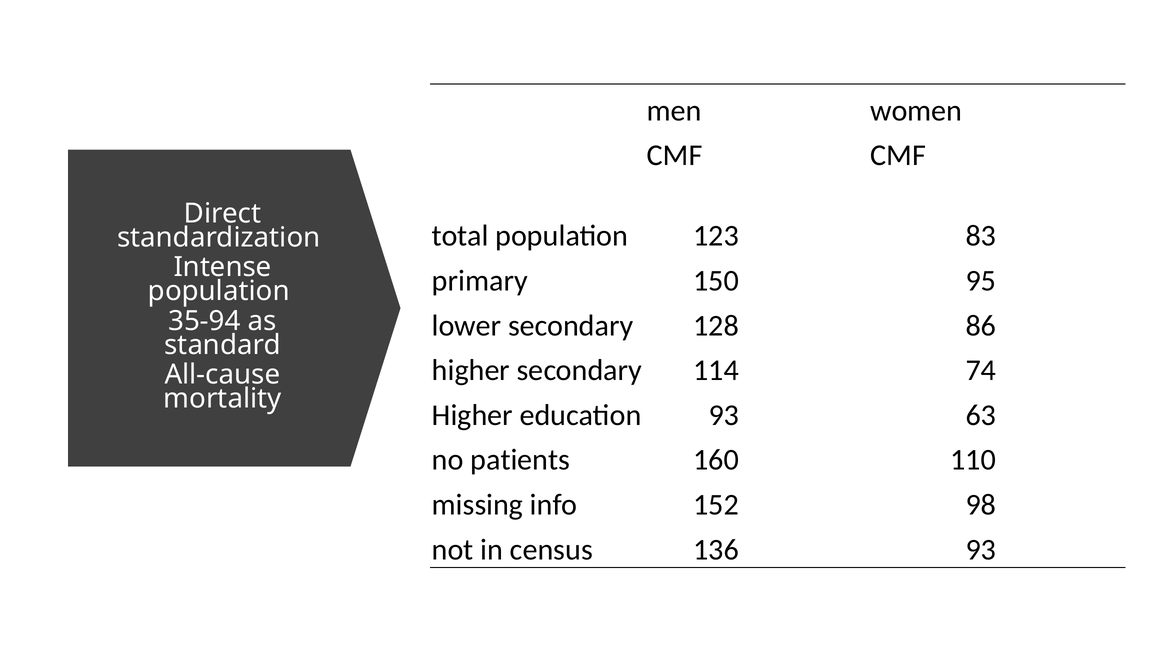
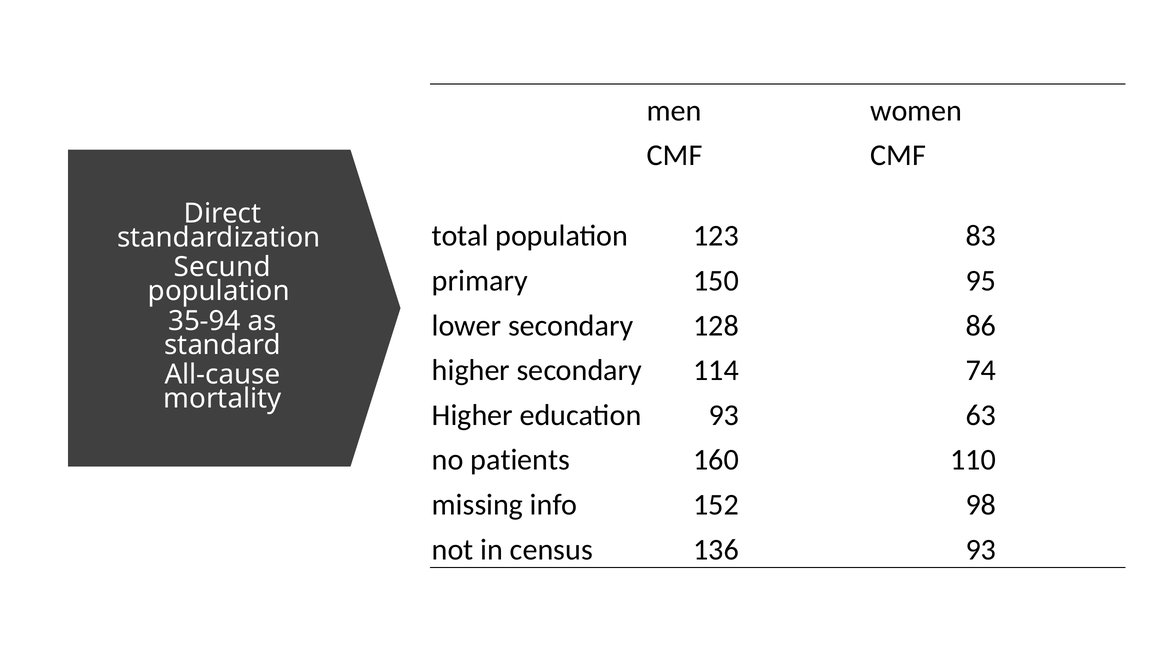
Intense: Intense -> Secund (222, 267)
